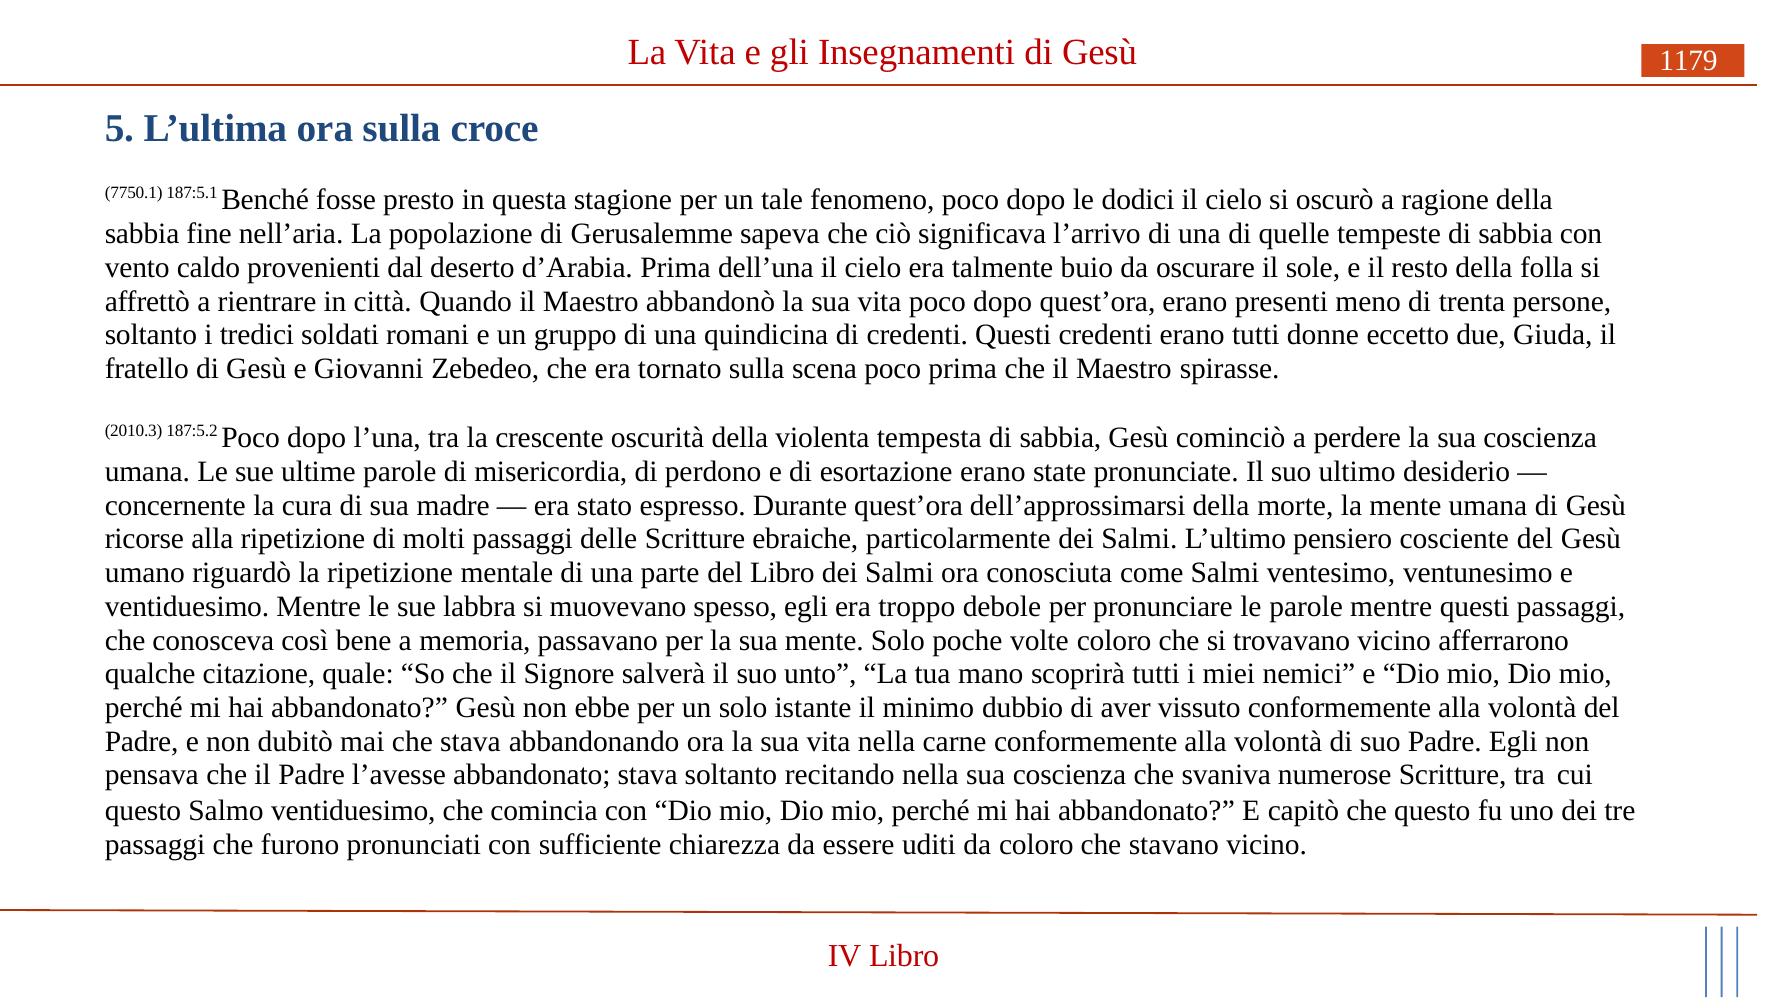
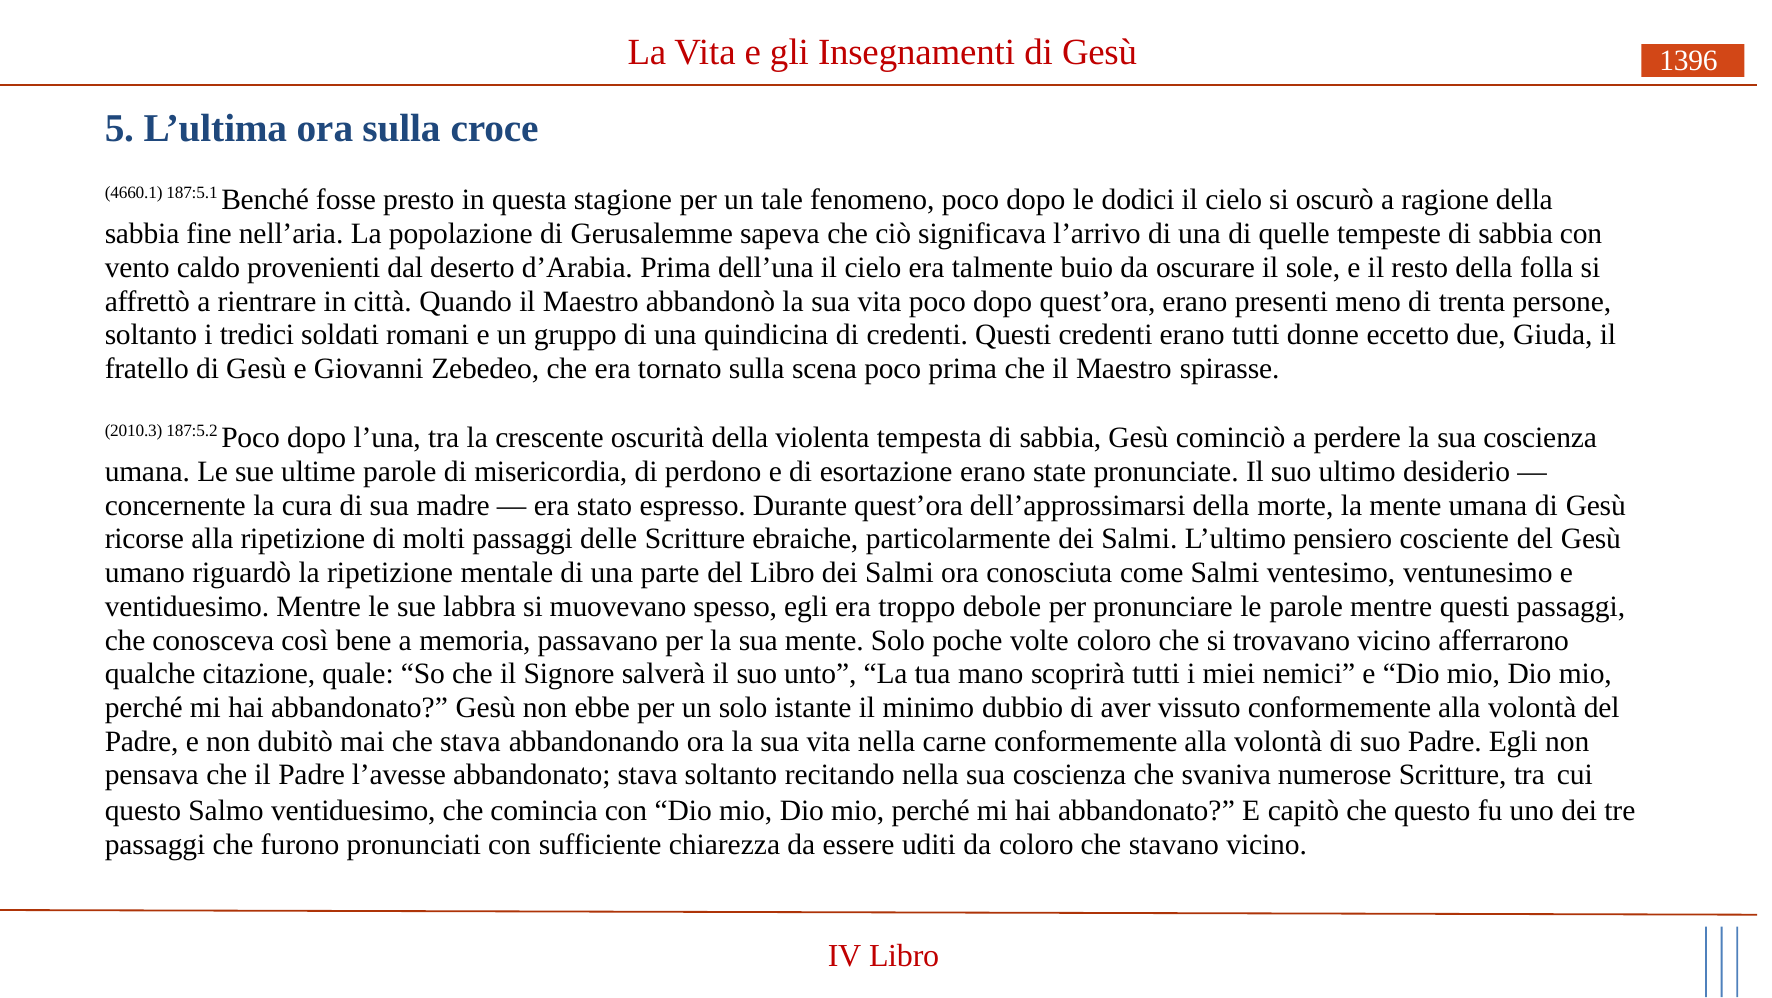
1179: 1179 -> 1396 (1688, 61)
7750.1: 7750.1 -> 4660.1 (134, 193)
